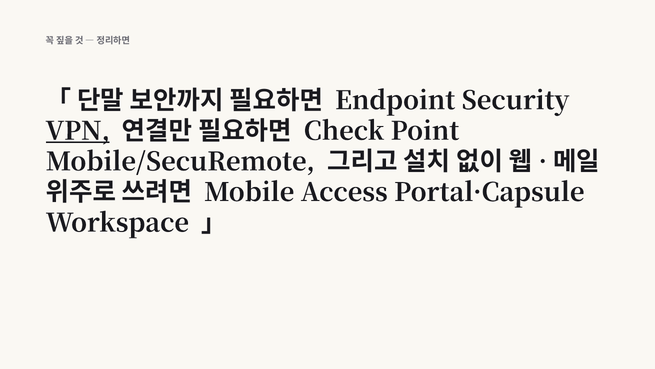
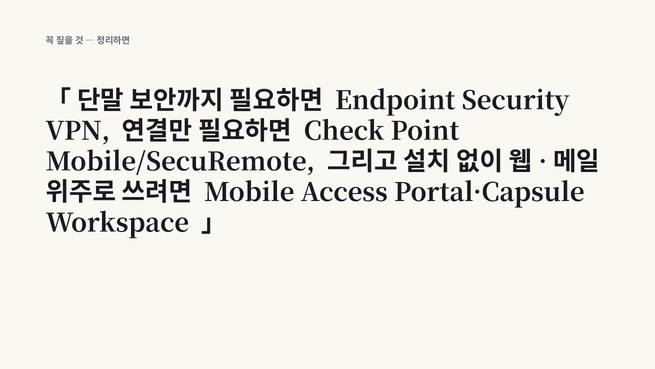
VPN underline: present -> none (78, 131)
